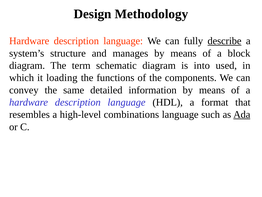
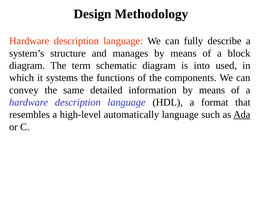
describe underline: present -> none (224, 41)
loading: loading -> systems (62, 78)
combinations: combinations -> automatically (131, 114)
